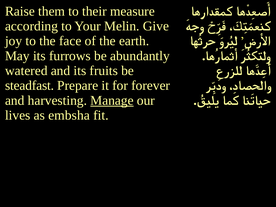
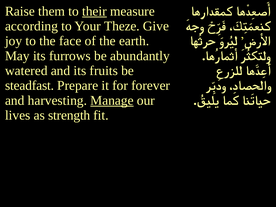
their underline: none -> present (94, 11)
Melin: Melin -> Theze (122, 26)
embsha: embsha -> strength (69, 115)
